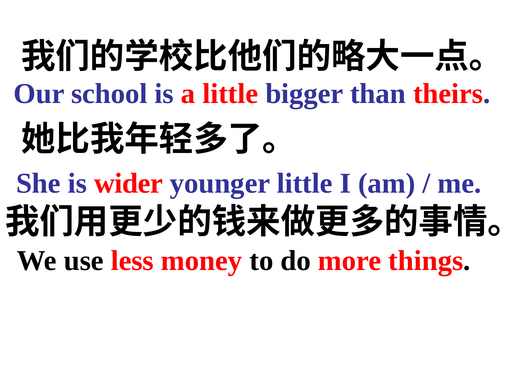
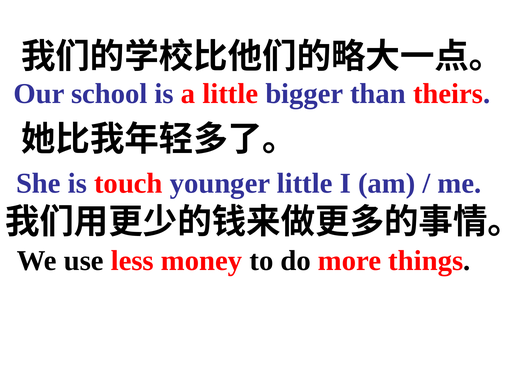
wider: wider -> touch (128, 183)
